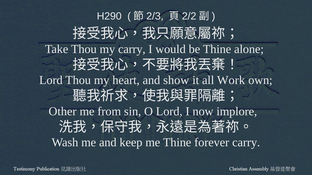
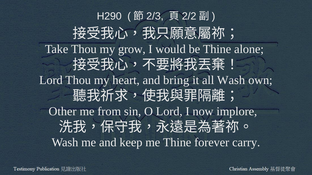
my carry: carry -> grow (132, 49)
show: show -> bring (176, 80)
all Work: Work -> Wash (231, 80)
